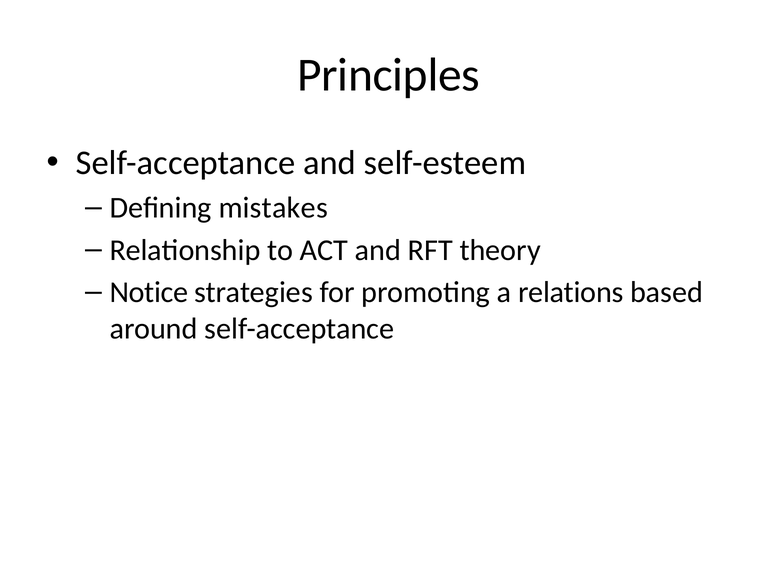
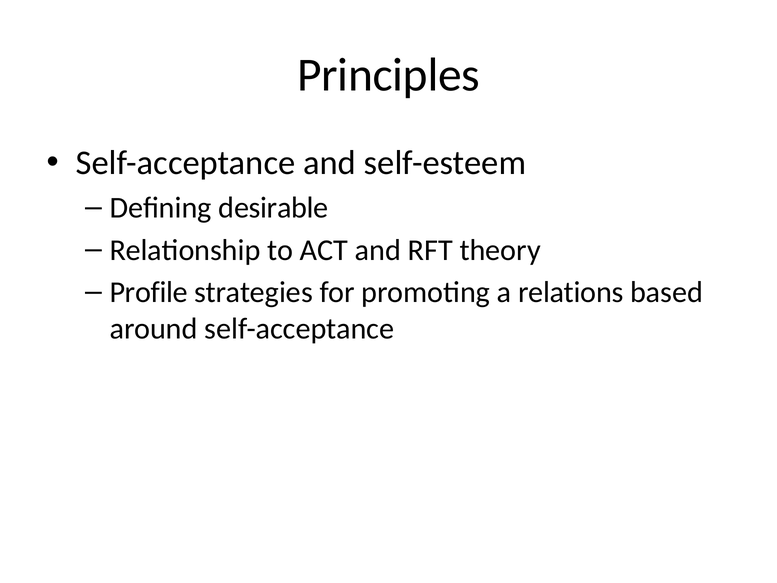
mistakes: mistakes -> desirable (273, 208)
Notice: Notice -> Profile (149, 292)
